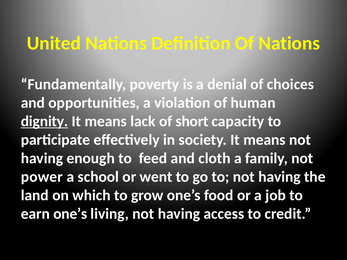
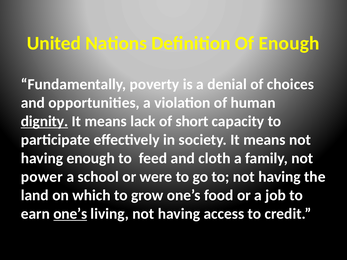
Of Nations: Nations -> Enough (289, 43)
went: went -> were (156, 177)
one’s underline: none -> present (70, 214)
